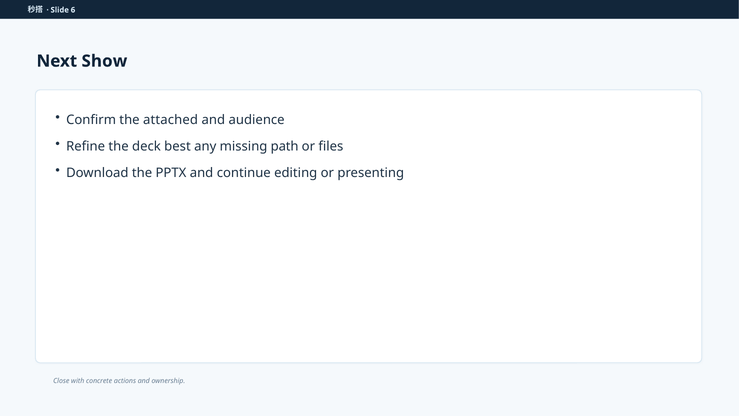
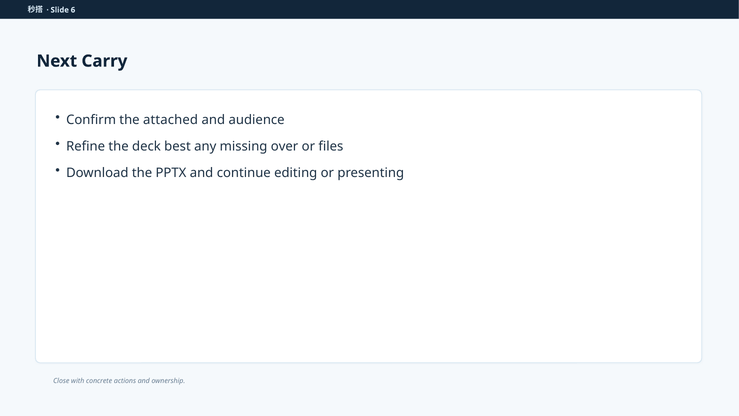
Show: Show -> Carry (104, 61)
path: path -> over (285, 146)
